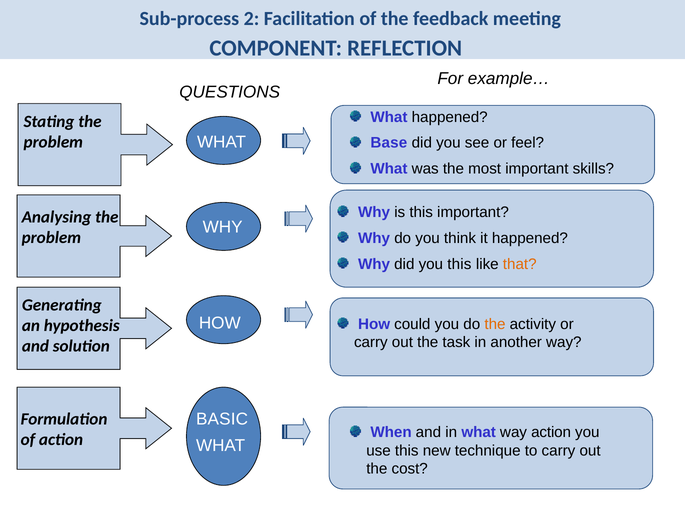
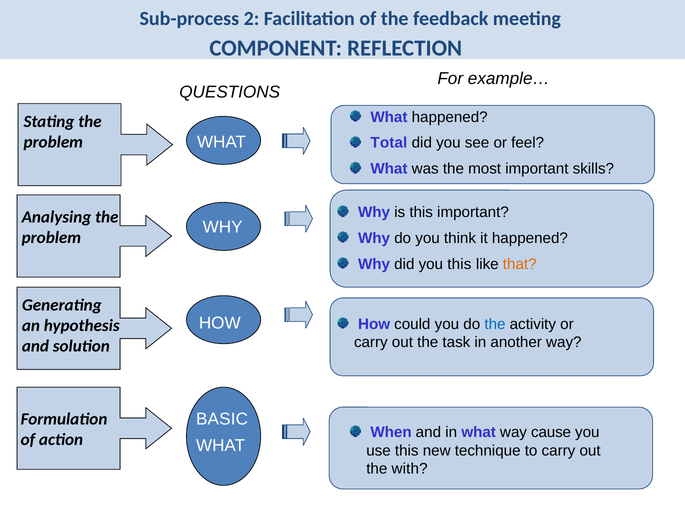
Base: Base -> Total (389, 143)
the colour: orange -> blue (495, 324)
way action: action -> cause (551, 432)
cost: cost -> with (410, 469)
